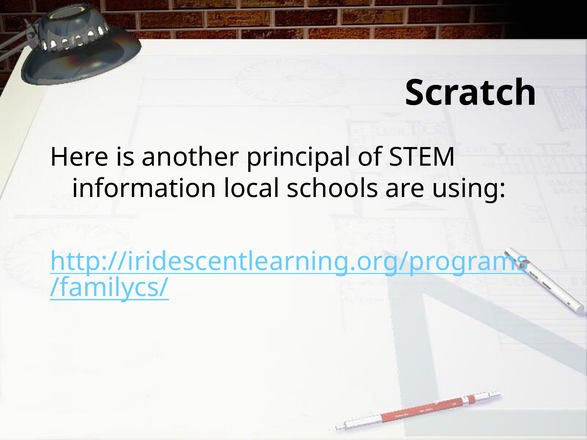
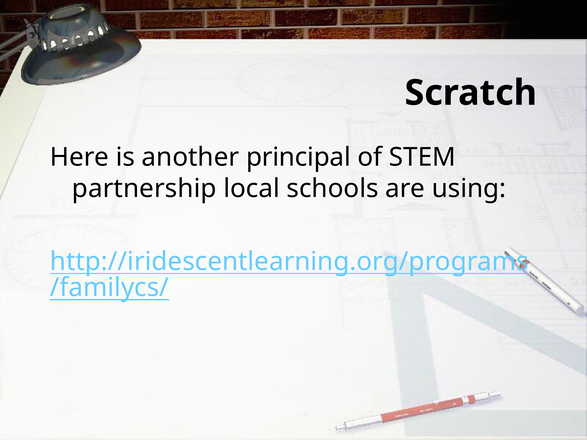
information: information -> partnership (144, 189)
